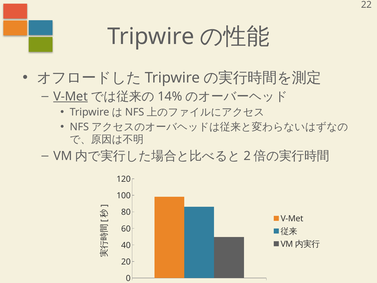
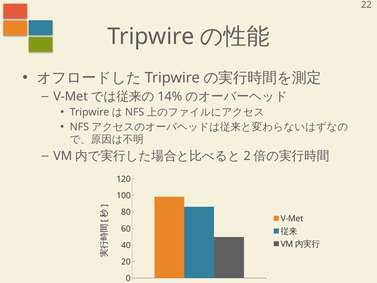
V-Met underline: present -> none (71, 96)
